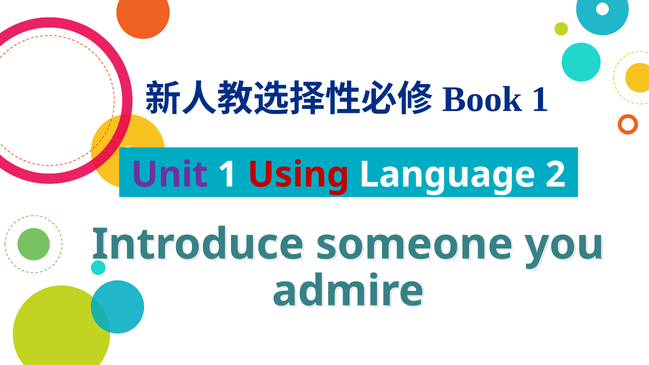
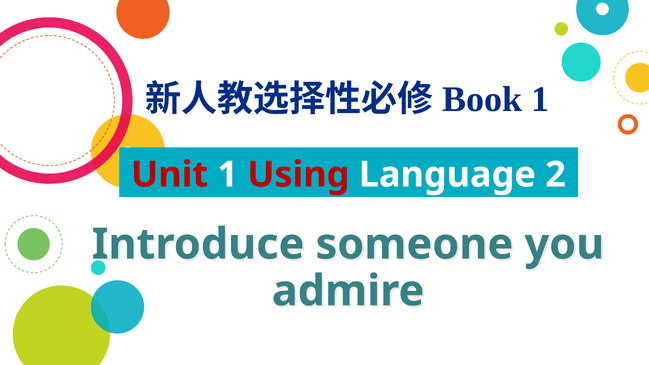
Unit colour: purple -> red (170, 175)
